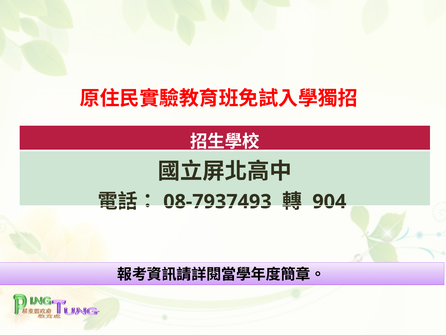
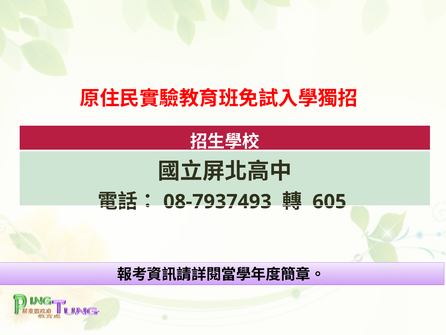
904: 904 -> 605 (329, 201)
